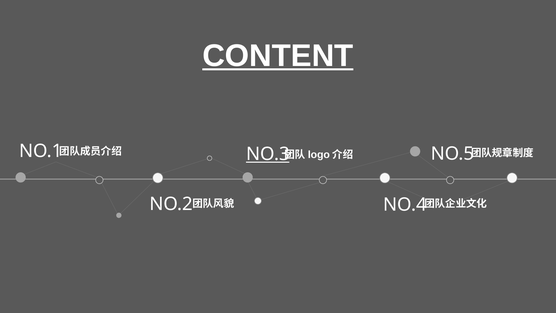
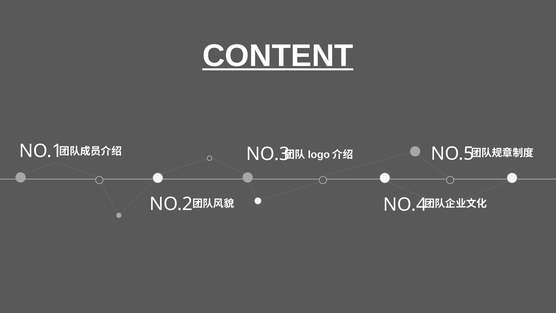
NO.3 underline: present -> none (268, 154)
